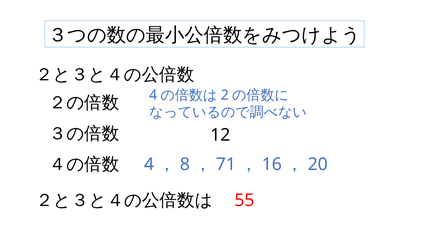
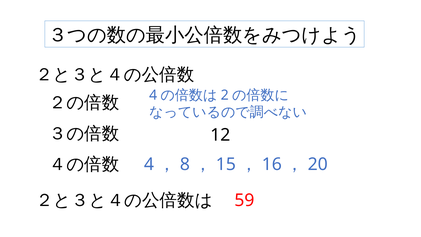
71: 71 -> 15 (226, 164)
55: 55 -> 59 (244, 200)
